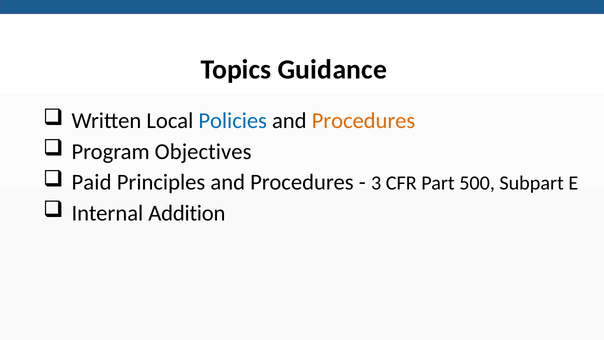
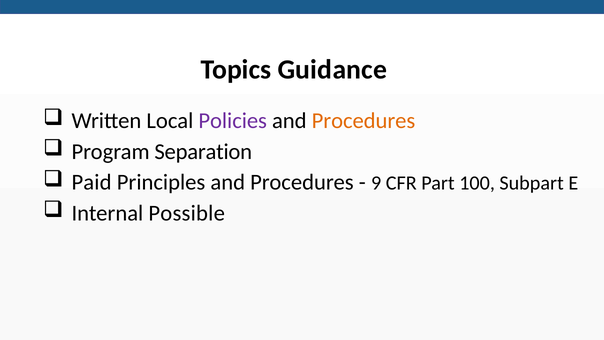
Policies colour: blue -> purple (233, 121)
Objectives: Objectives -> Separation (203, 152)
3: 3 -> 9 (376, 183)
500: 500 -> 100 (477, 183)
Addition: Addition -> Possible (187, 213)
